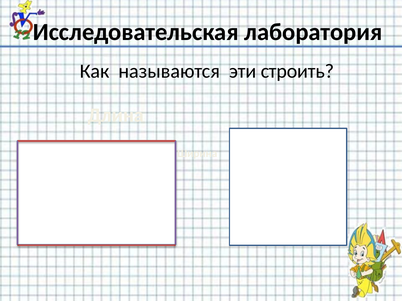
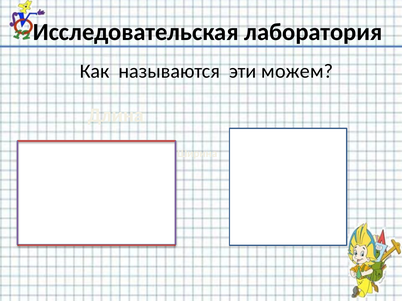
строить: строить -> можем (297, 71)
